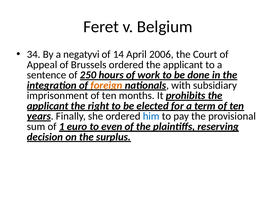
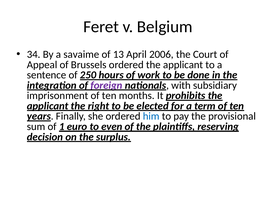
negatyvi: negatyvi -> savaime (81, 54)
14: 14 -> 13 (119, 54)
foreign colour: orange -> purple (106, 85)
